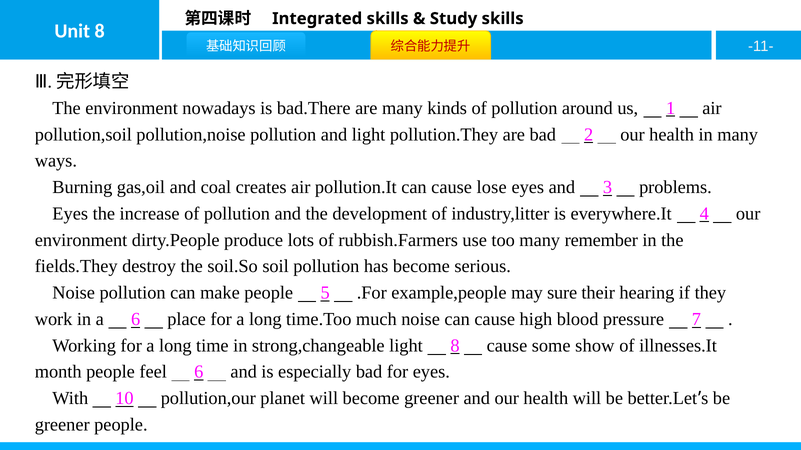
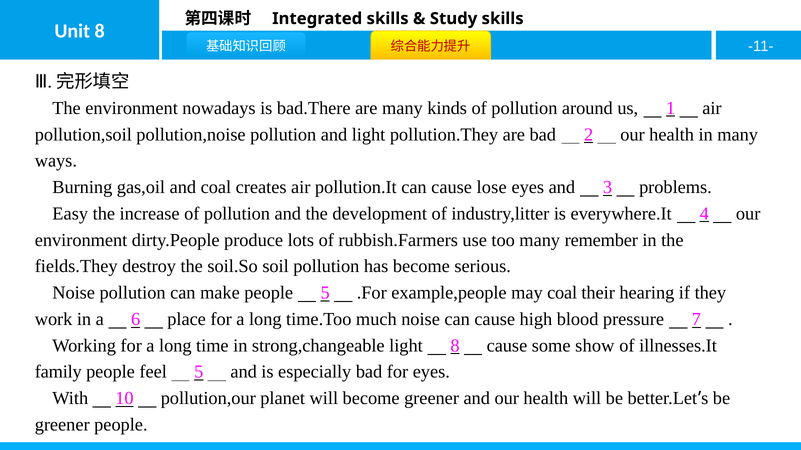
Eyes: Eyes -> Easy (70, 214)
may sure: sure -> coal (562, 293)
month: month -> family (58, 372)
feel 6: 6 -> 5 (199, 372)
